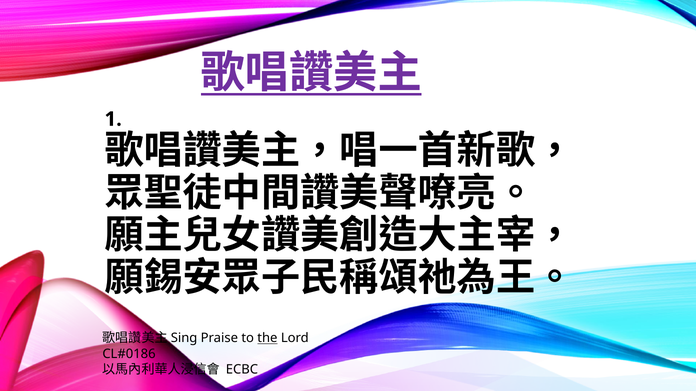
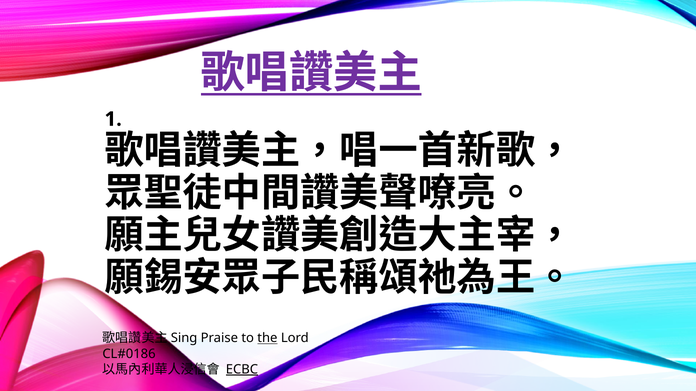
ECBC underline: none -> present (242, 370)
